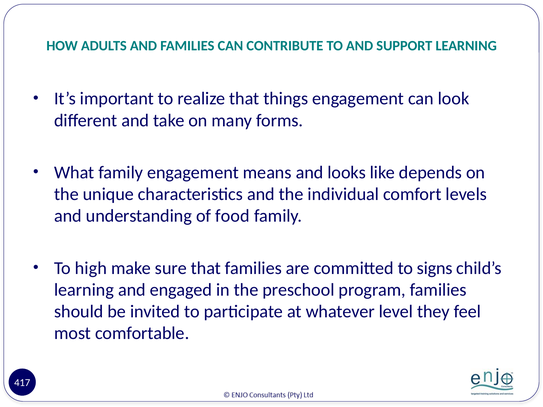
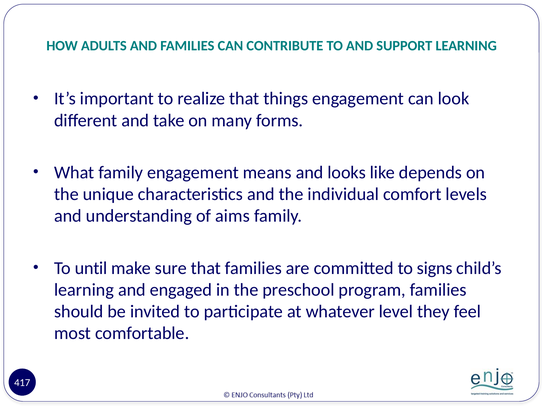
food: food -> aims (232, 216)
high: high -> until (91, 268)
